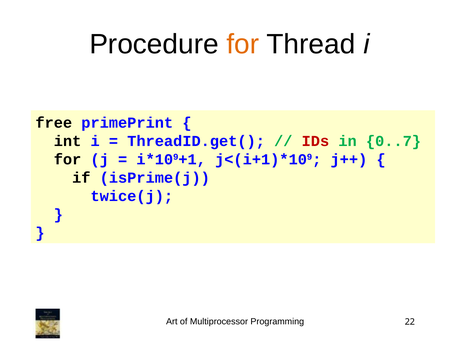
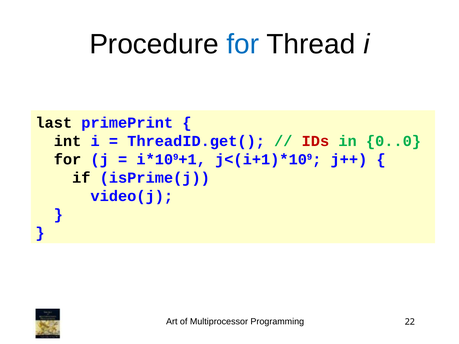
for colour: orange -> blue (243, 44)
free: free -> last (54, 123)
0..7: 0..7 -> 0..0 (393, 141)
twice(j: twice(j -> video(j (132, 196)
